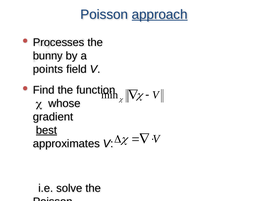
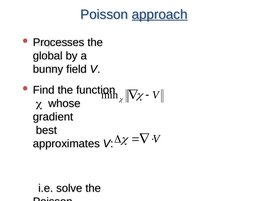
bunny: bunny -> global (48, 56)
points: points -> bunny (48, 69)
best underline: present -> none (46, 130)
